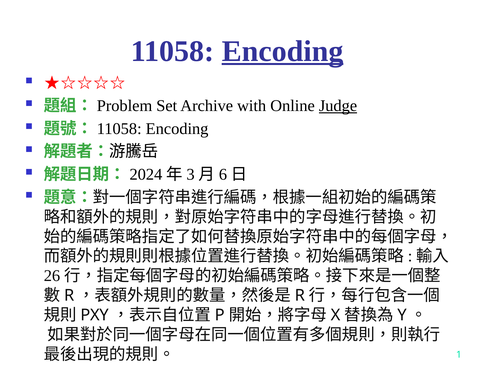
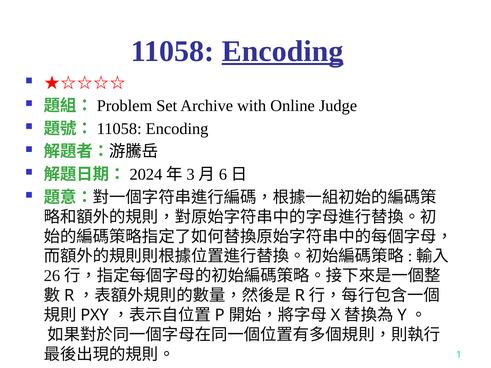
Judge underline: present -> none (338, 106)
